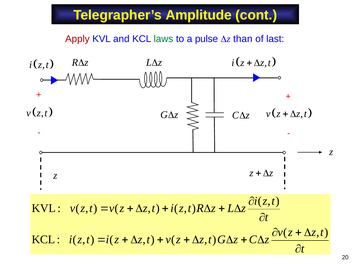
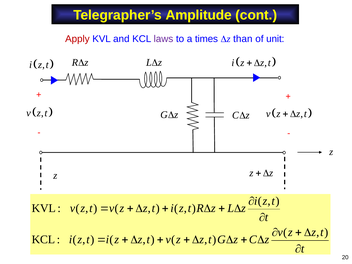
laws colour: green -> purple (163, 39)
pulse: pulse -> times (206, 39)
last: last -> unit (275, 39)
